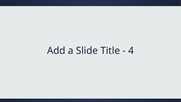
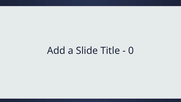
4: 4 -> 0 (131, 51)
